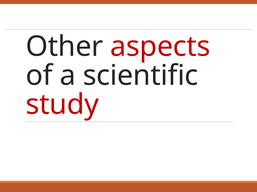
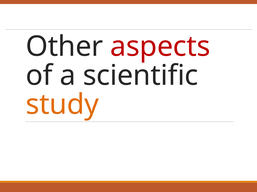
study colour: red -> orange (62, 105)
